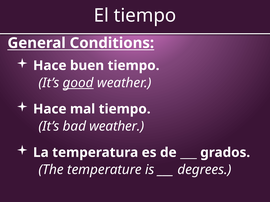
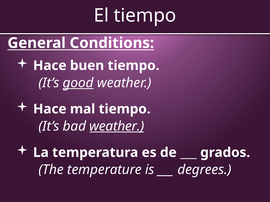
weather underline: none -> present (117, 127)
